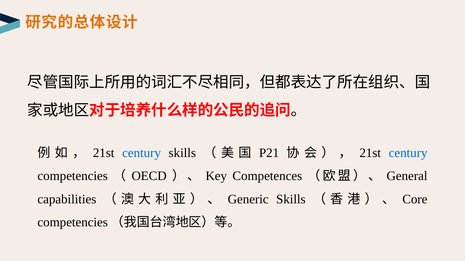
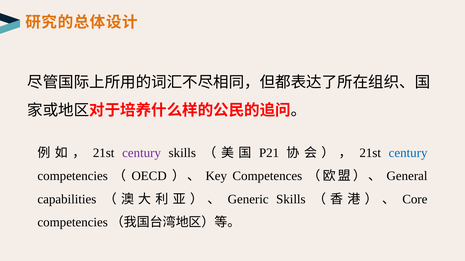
century colour: blue -> purple (142, 153)
